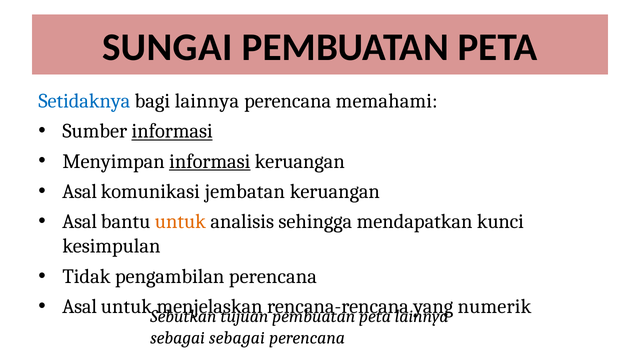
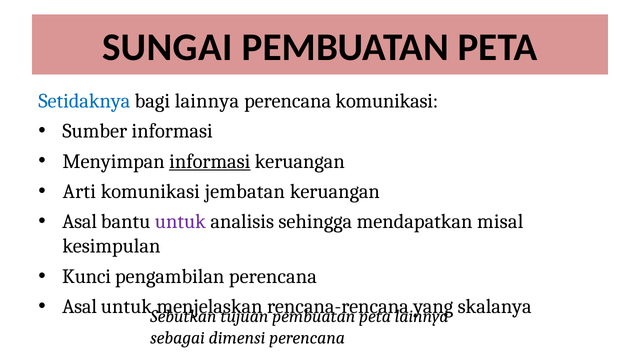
perencana memahami: memahami -> komunikasi (387, 101)
informasi underline: present -> none (172, 131)
Asal: Asal -> Arti (79, 192)
untuk colour: orange -> purple (180, 222)
kunci: kunci -> misal (500, 222)
Tidak: Tidak -> Kunci (87, 276)
numerik: numerik -> skalanya (495, 307)
sebagai sebagai: sebagai -> dimensi (237, 338)
